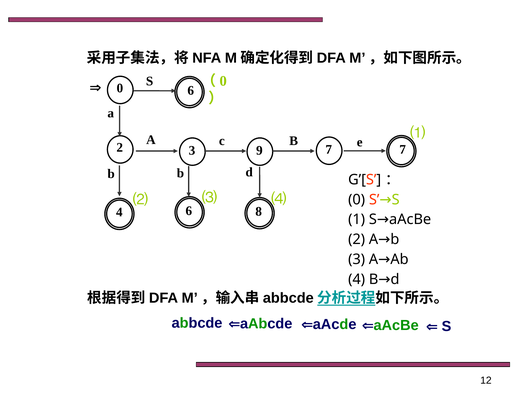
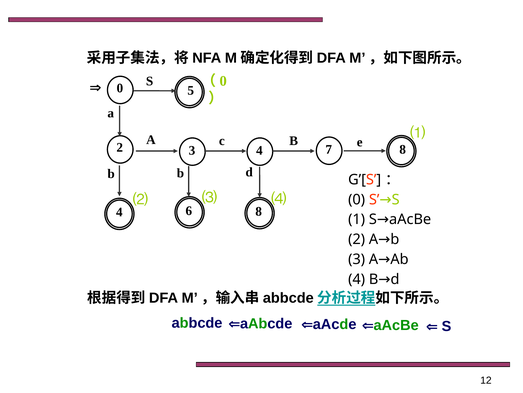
0 6: 6 -> 5 (191, 90)
3 9: 9 -> 4 (259, 150)
7 7: 7 -> 8 (403, 149)
